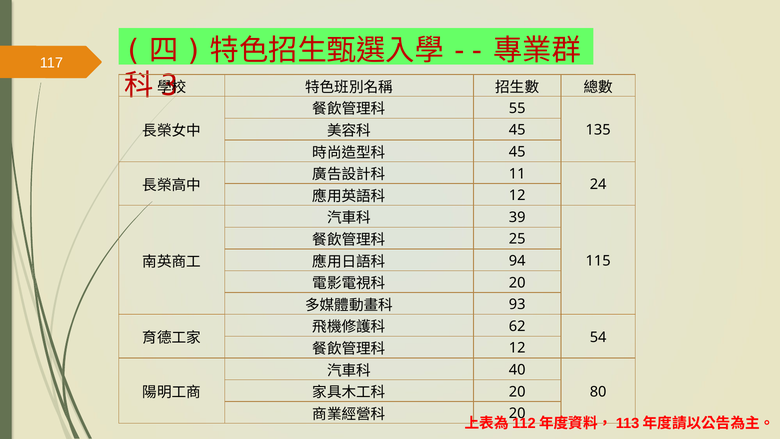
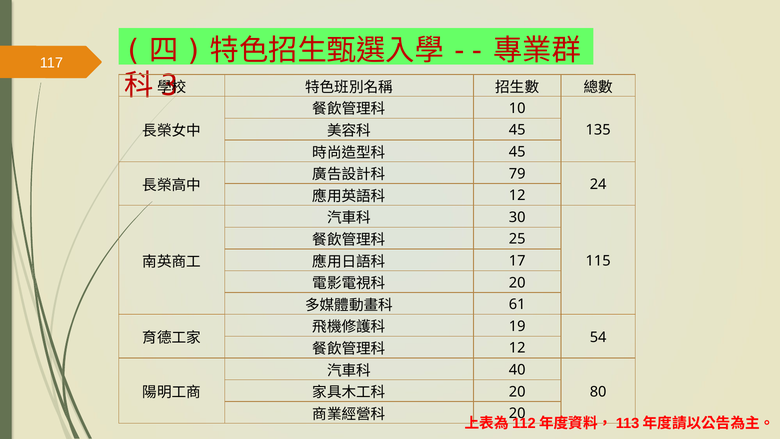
55: 55 -> 10 (517, 108)
11: 11 -> 79 (517, 174)
39: 39 -> 30 (517, 217)
94: 94 -> 17 (517, 261)
93: 93 -> 61 (517, 304)
62: 62 -> 19 (517, 326)
